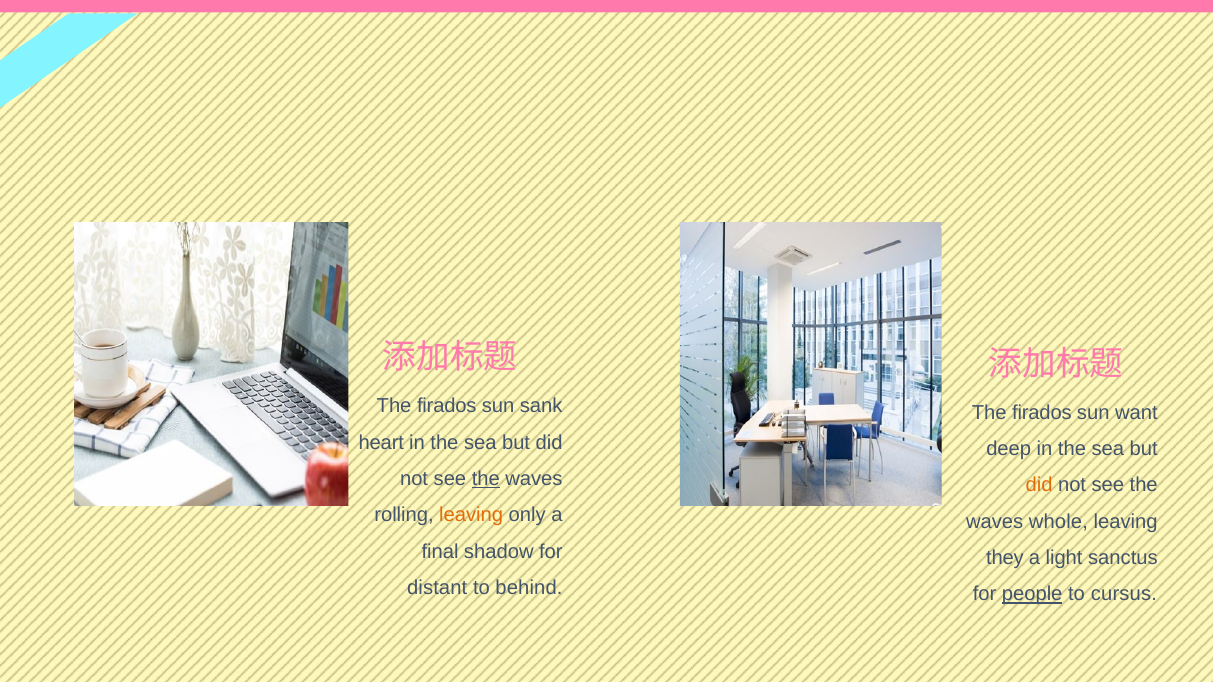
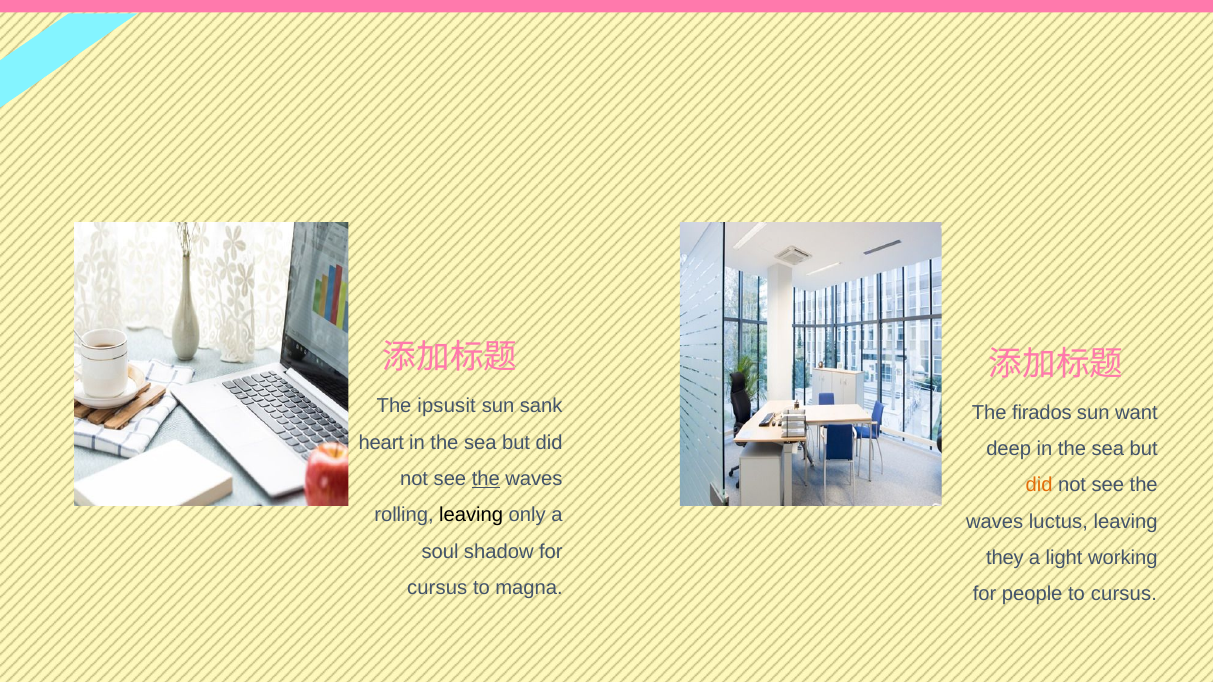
firados: firados -> ipsusit (447, 406)
leaving colour: orange -> black (471, 516)
whole: whole -> luctus (1058, 522)
final: final -> soul (440, 552)
sanctus: sanctus -> working (1123, 558)
distant: distant -> cursus (437, 588)
behind: behind -> magna (529, 588)
people underline: present -> none (1032, 595)
